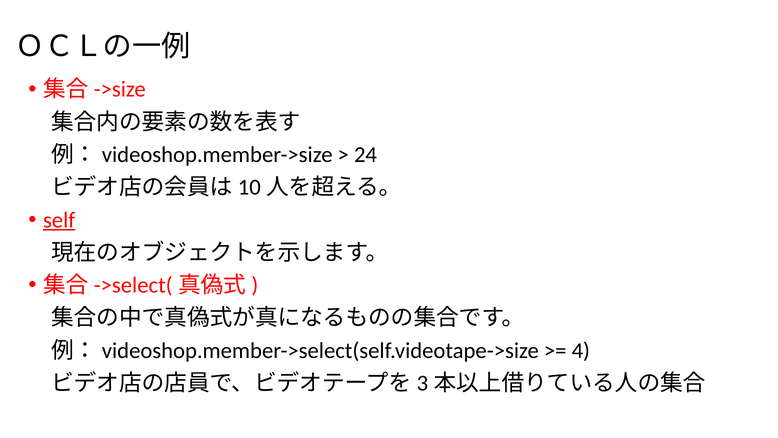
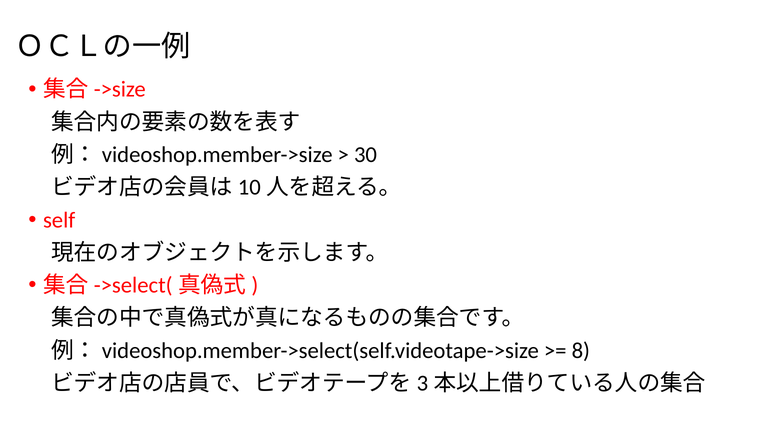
24: 24 -> 30 (365, 155)
self underline: present -> none (59, 220)
4: 4 -> 8 (581, 350)
